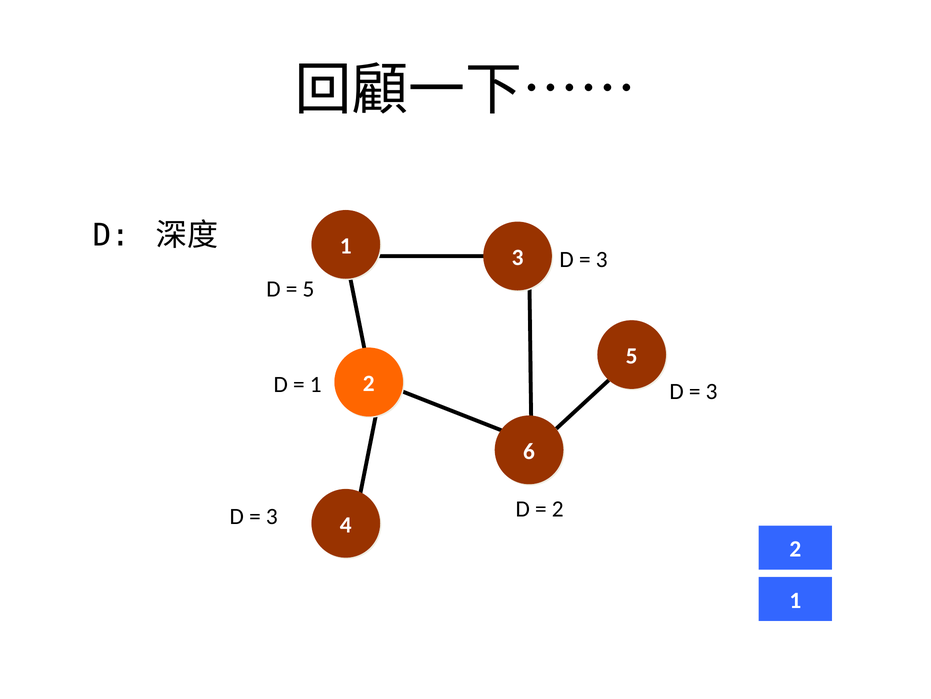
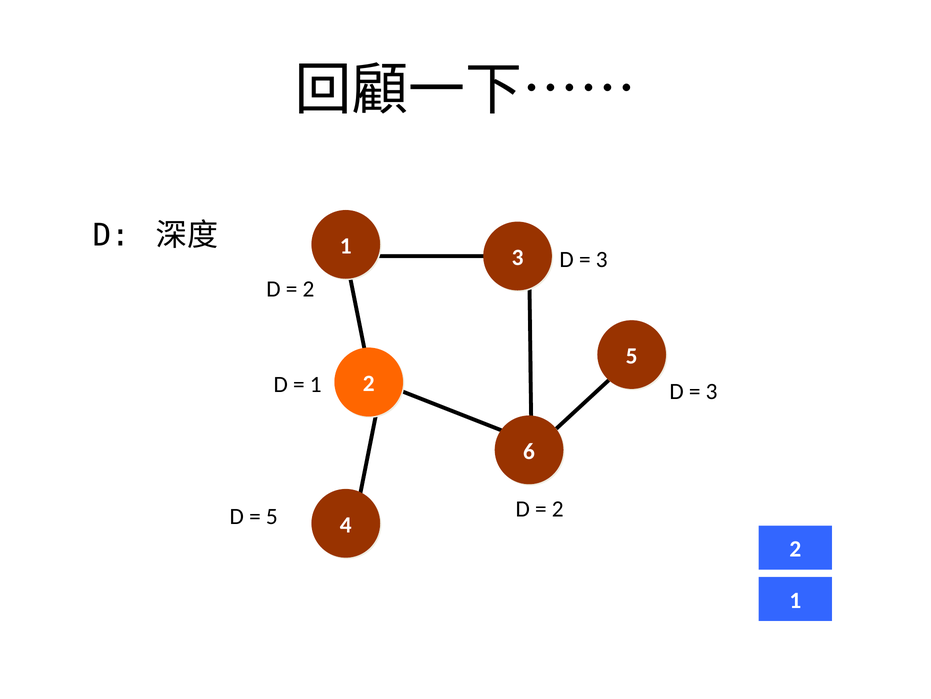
5: 5 -> 2 (308, 289)
3: 3 -> 5 (272, 516)
